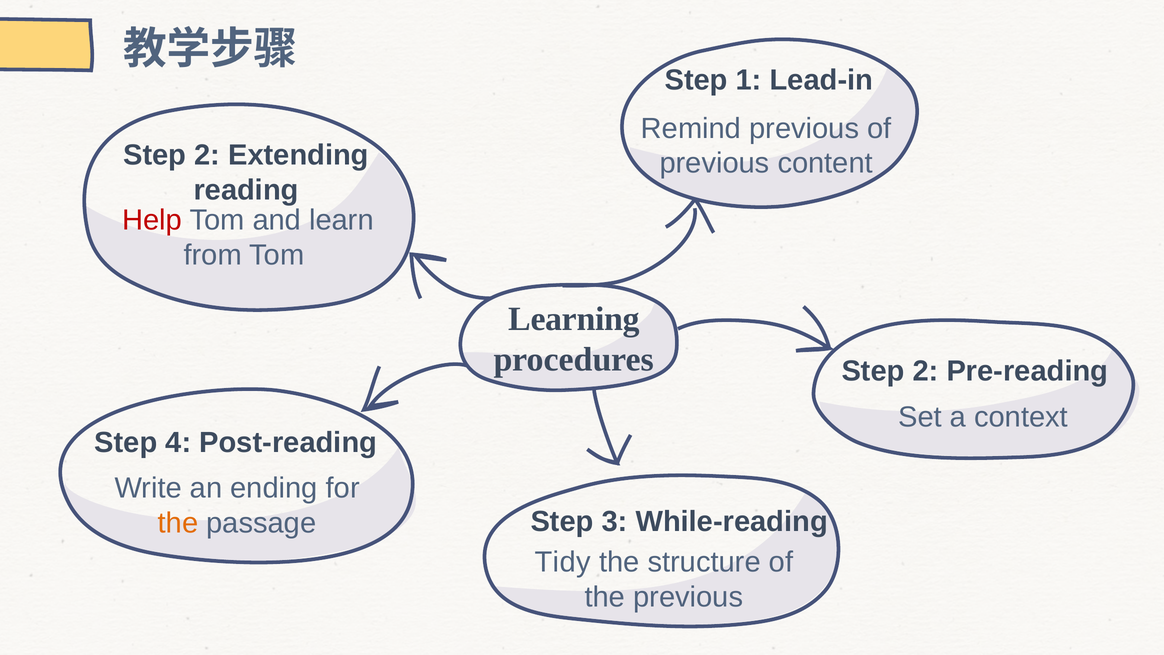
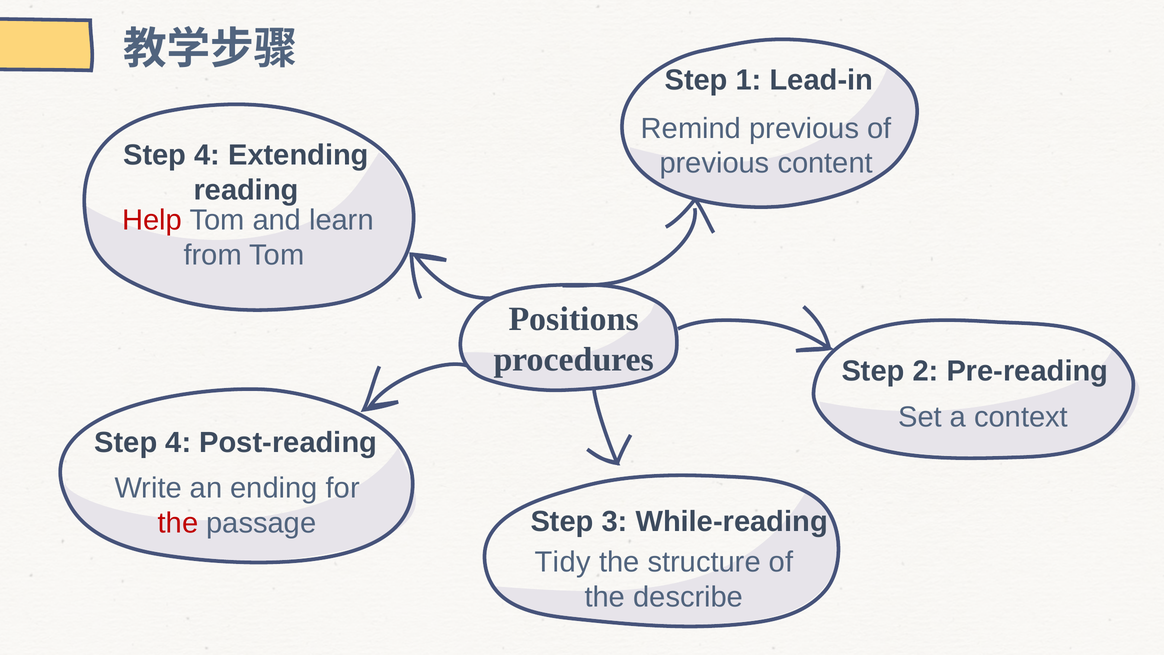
2: 2 -> 4 (207, 155)
Learning: Learning -> Positions (574, 319)
the colour: orange -> red (178, 523)
the previous: previous -> describe (688, 597)
